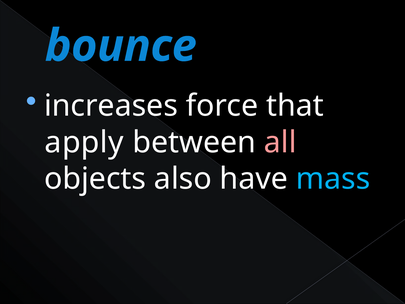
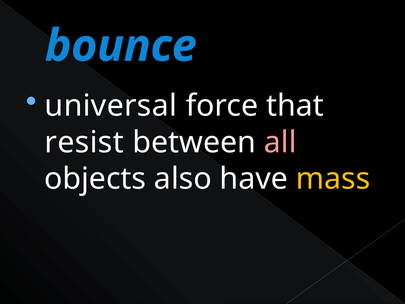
increases: increases -> universal (111, 106)
apply: apply -> resist (84, 142)
mass colour: light blue -> yellow (333, 179)
